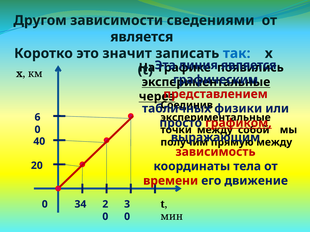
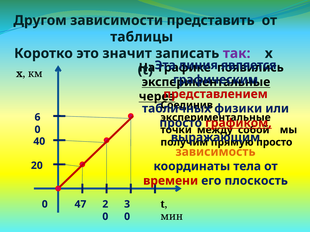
сведениями: сведениями -> представить (211, 20)
является: является -> таблицы (142, 37)
так colour: blue -> purple (237, 54)
между: между -> просто (274, 143)
зависимость colour: red -> orange (216, 152)
движение: движение -> плоскость (256, 181)
34: 34 -> 47 (80, 205)
